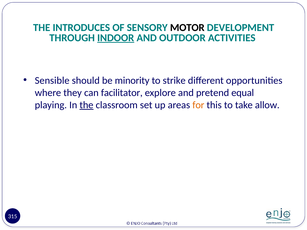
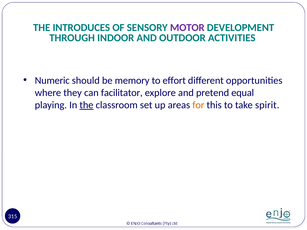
MOTOR colour: black -> purple (187, 28)
INDOOR underline: present -> none (116, 38)
Sensible: Sensible -> Numeric (52, 81)
minority: minority -> memory (132, 81)
strike: strike -> effort (174, 81)
allow: allow -> spirit (267, 105)
